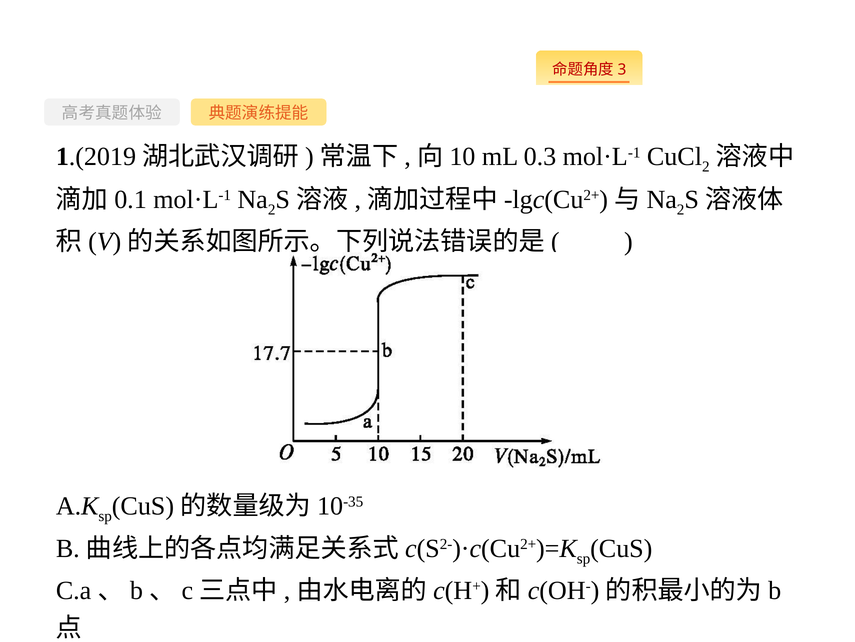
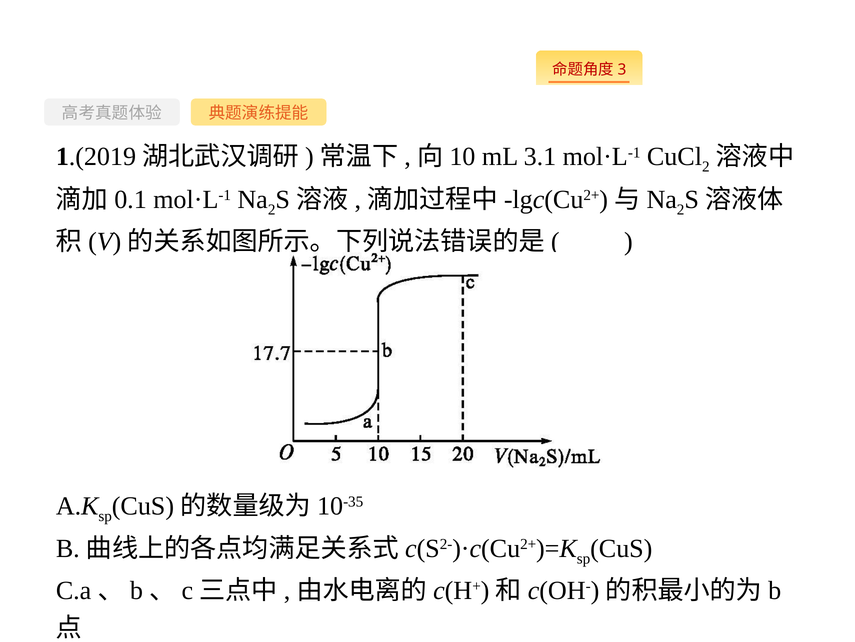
0.3: 0.3 -> 3.1 (540, 157)
